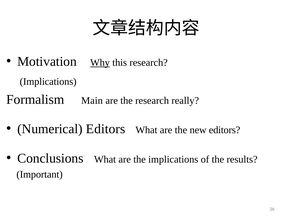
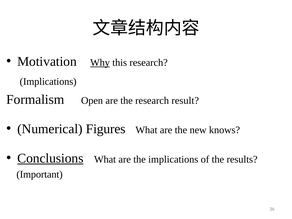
Main: Main -> Open (92, 101)
really: really -> result (185, 101)
Numerical Editors: Editors -> Figures (106, 129)
new editors: editors -> knows (224, 130)
Conclusions underline: none -> present (50, 158)
